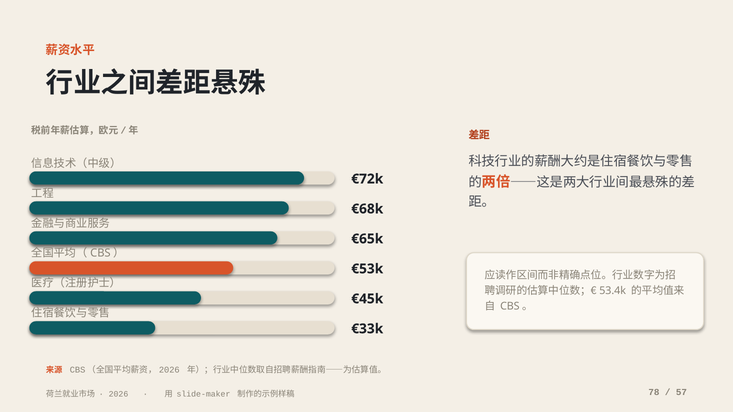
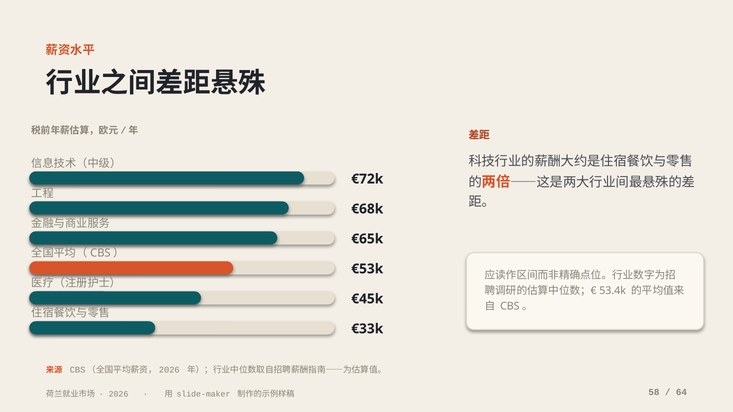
78: 78 -> 58 (654, 393)
57: 57 -> 64 (681, 393)
